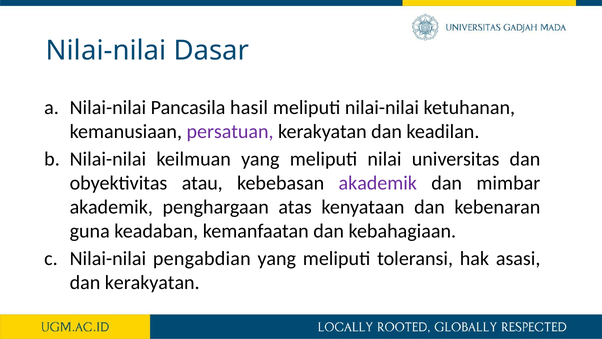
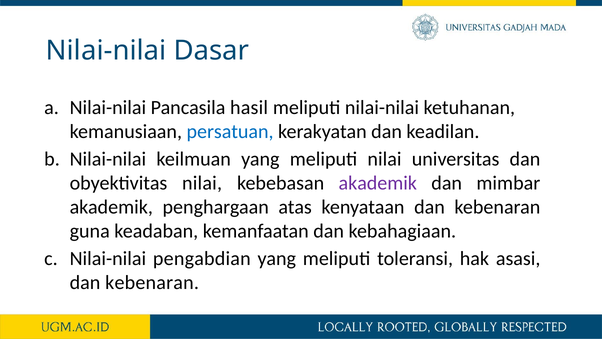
persatuan colour: purple -> blue (230, 132)
obyektivitas atau: atau -> nilai (202, 183)
kerakyatan: kerakyatan -> kebenaran (152, 282)
